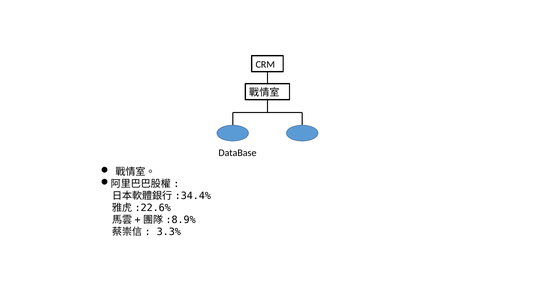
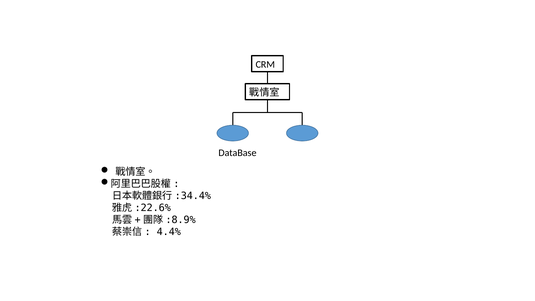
3.3%: 3.3% -> 4.4% (169, 232)
